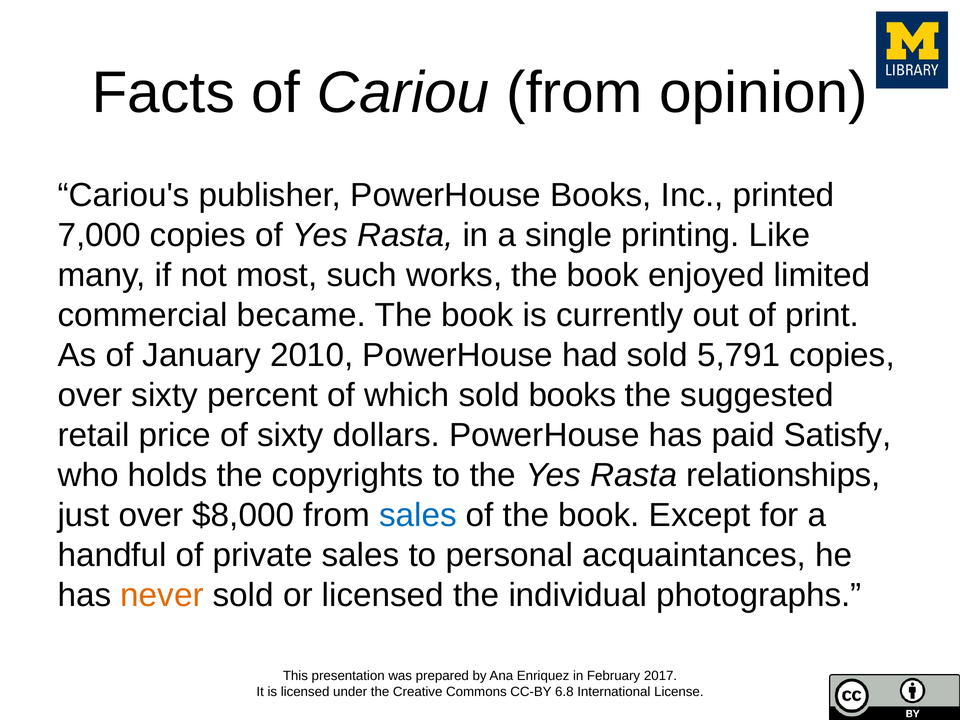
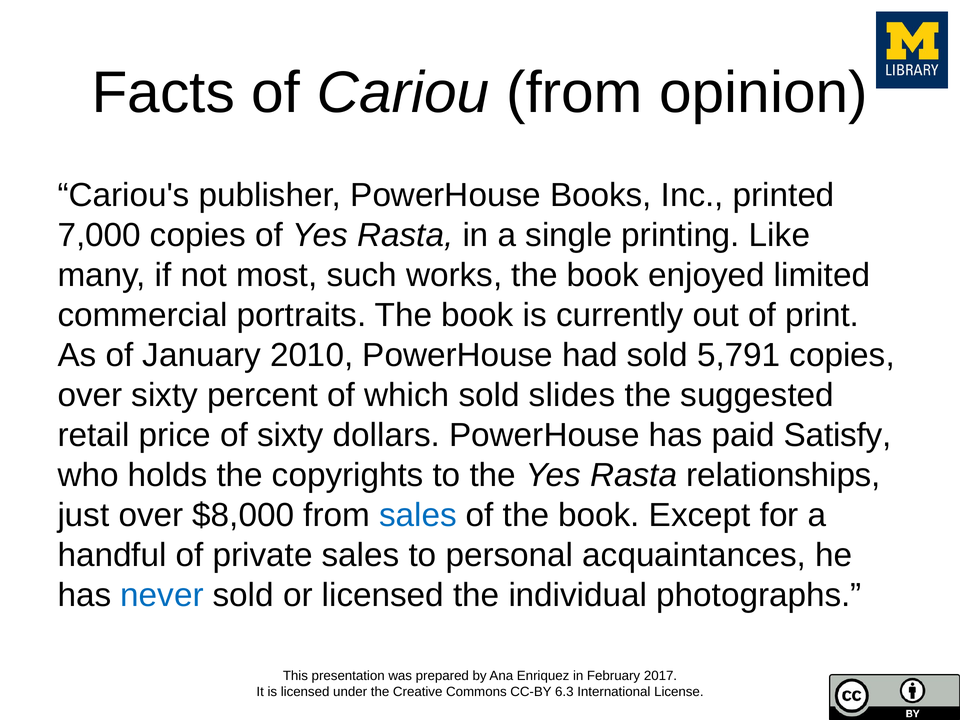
became: became -> portraits (302, 315)
sold books: books -> slides (572, 395)
never colour: orange -> blue (162, 595)
6.8: 6.8 -> 6.3 (564, 692)
